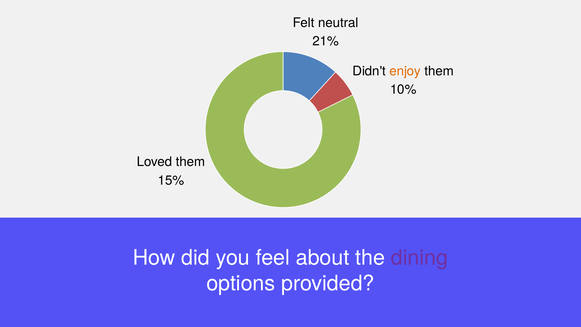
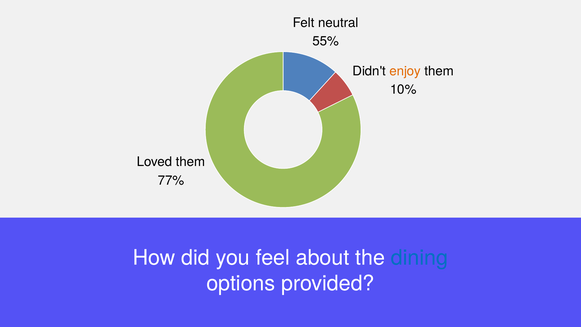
21%: 21% -> 55% (326, 41)
15%: 15% -> 77% (171, 180)
dining colour: purple -> blue (419, 258)
